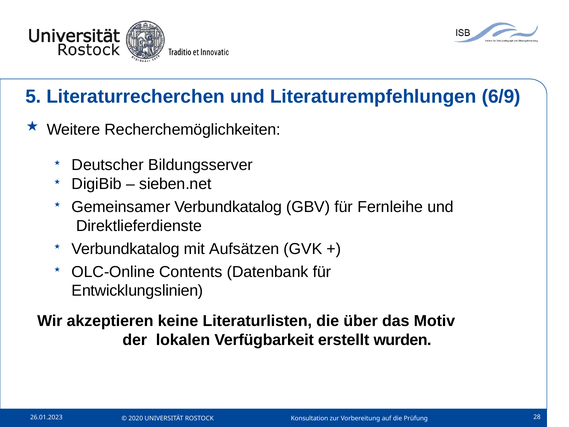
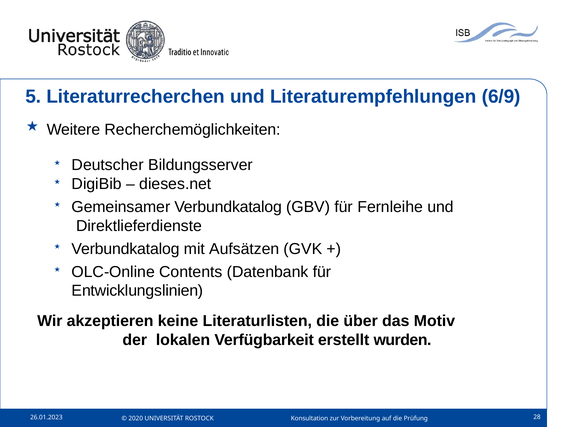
sieben.net: sieben.net -> dieses.net (175, 184)
